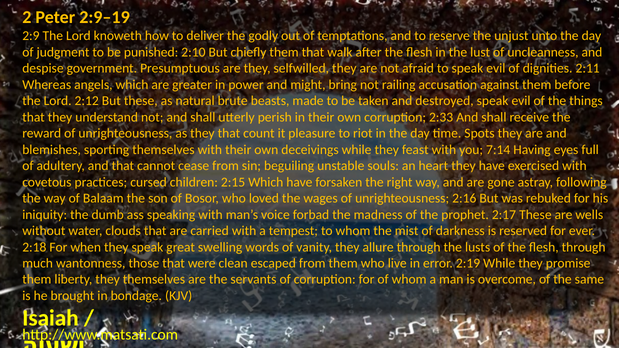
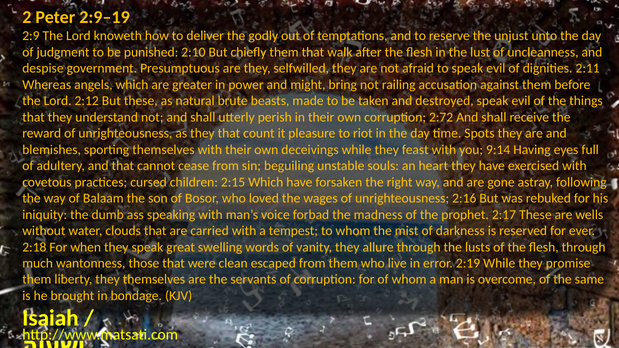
2:33: 2:33 -> 2:72 (441, 117)
7:14: 7:14 -> 9:14 (498, 150)
